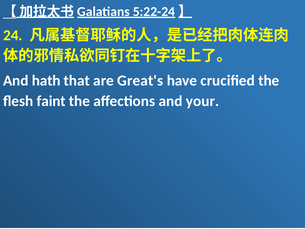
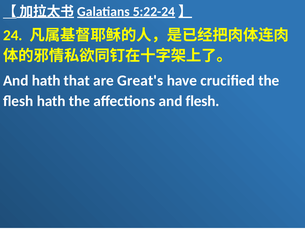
flesh faint: faint -> hath (51, 101)
and your: your -> flesh (203, 101)
